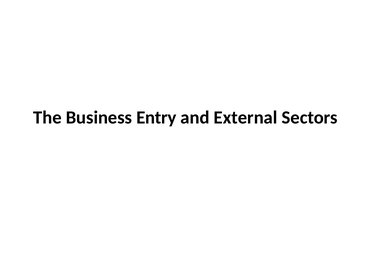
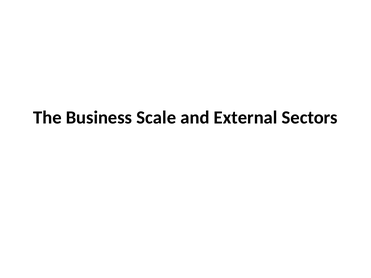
Entry: Entry -> Scale (156, 118)
